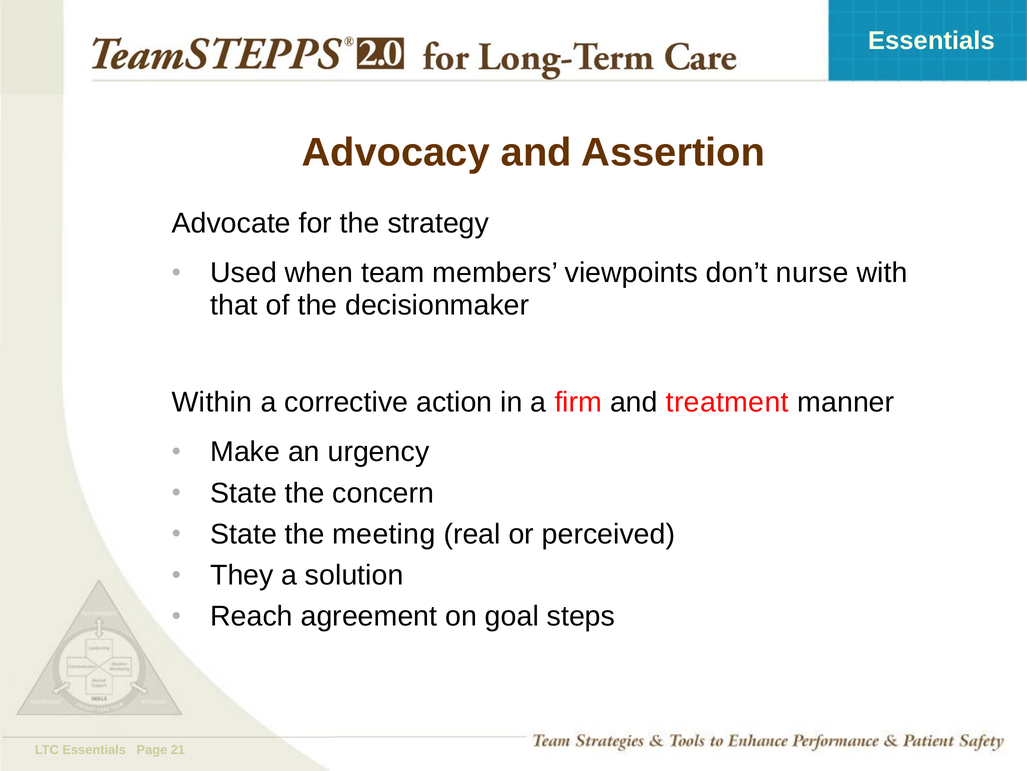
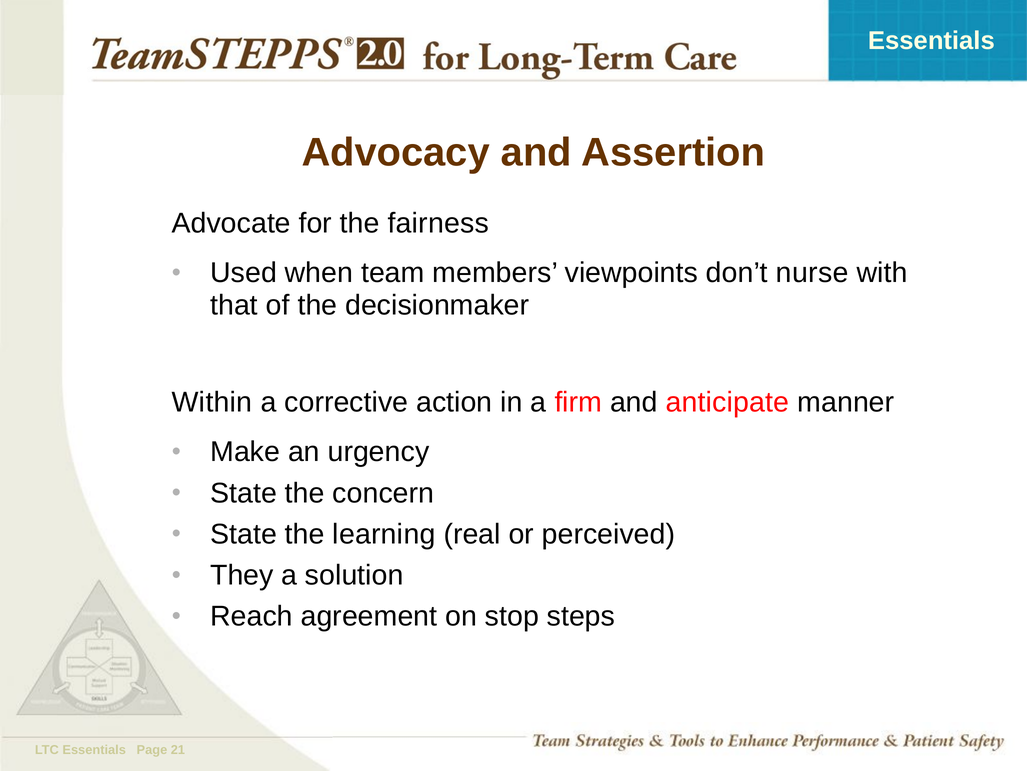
strategy: strategy -> fairness (438, 223)
treatment: treatment -> anticipate (727, 402)
meeting: meeting -> learning (384, 534)
goal: goal -> stop (512, 616)
